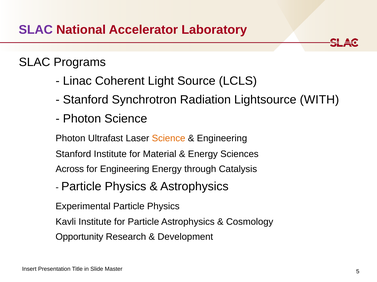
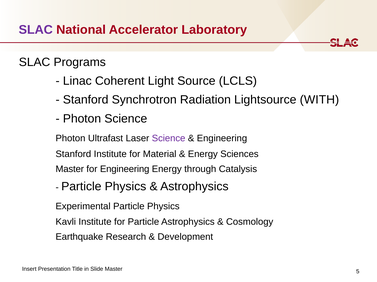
Science colour: orange -> purple (169, 139)
Across: Across -> Master (70, 169)
Opportunity: Opportunity -> Earthquake (79, 238)
